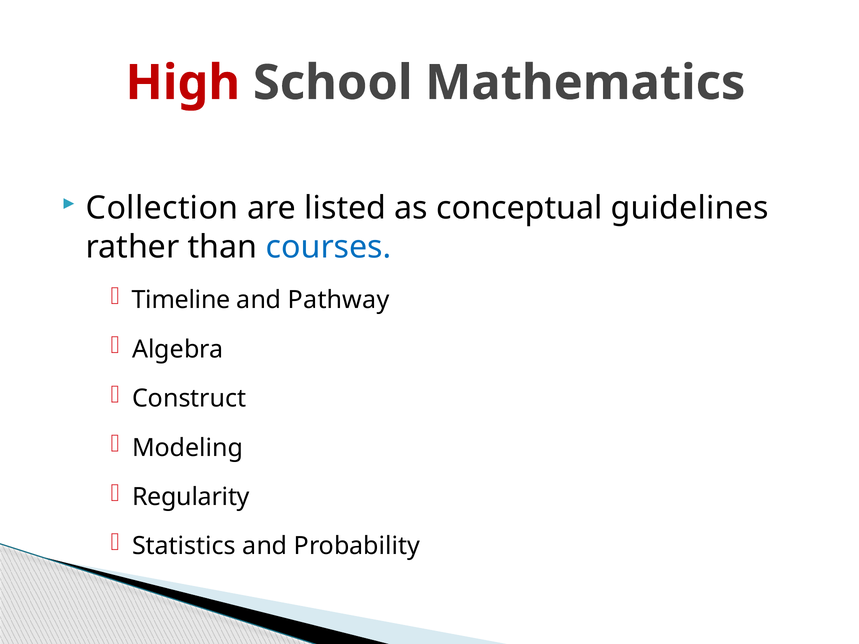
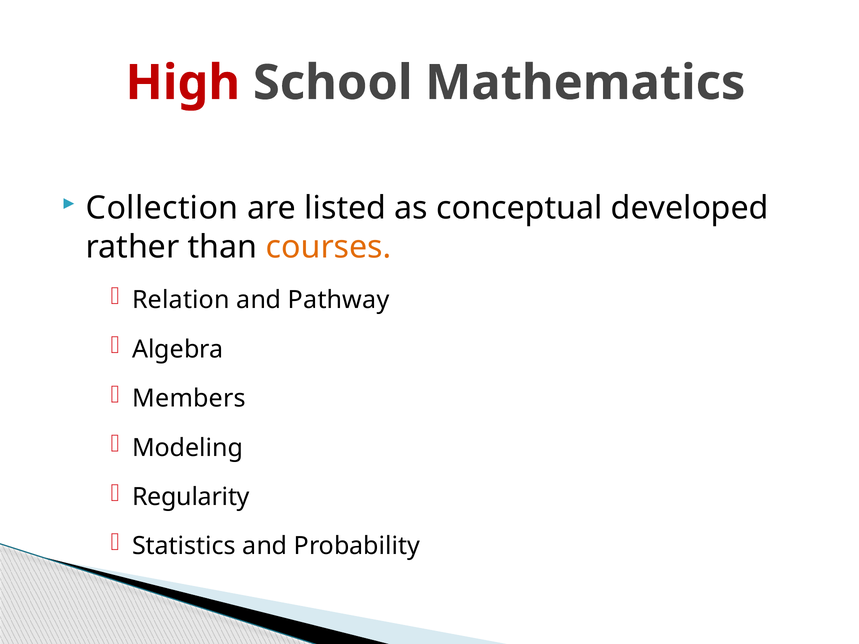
guidelines: guidelines -> developed (690, 208)
courses colour: blue -> orange (329, 247)
Timeline: Timeline -> Relation (181, 300)
Construct: Construct -> Members (189, 399)
